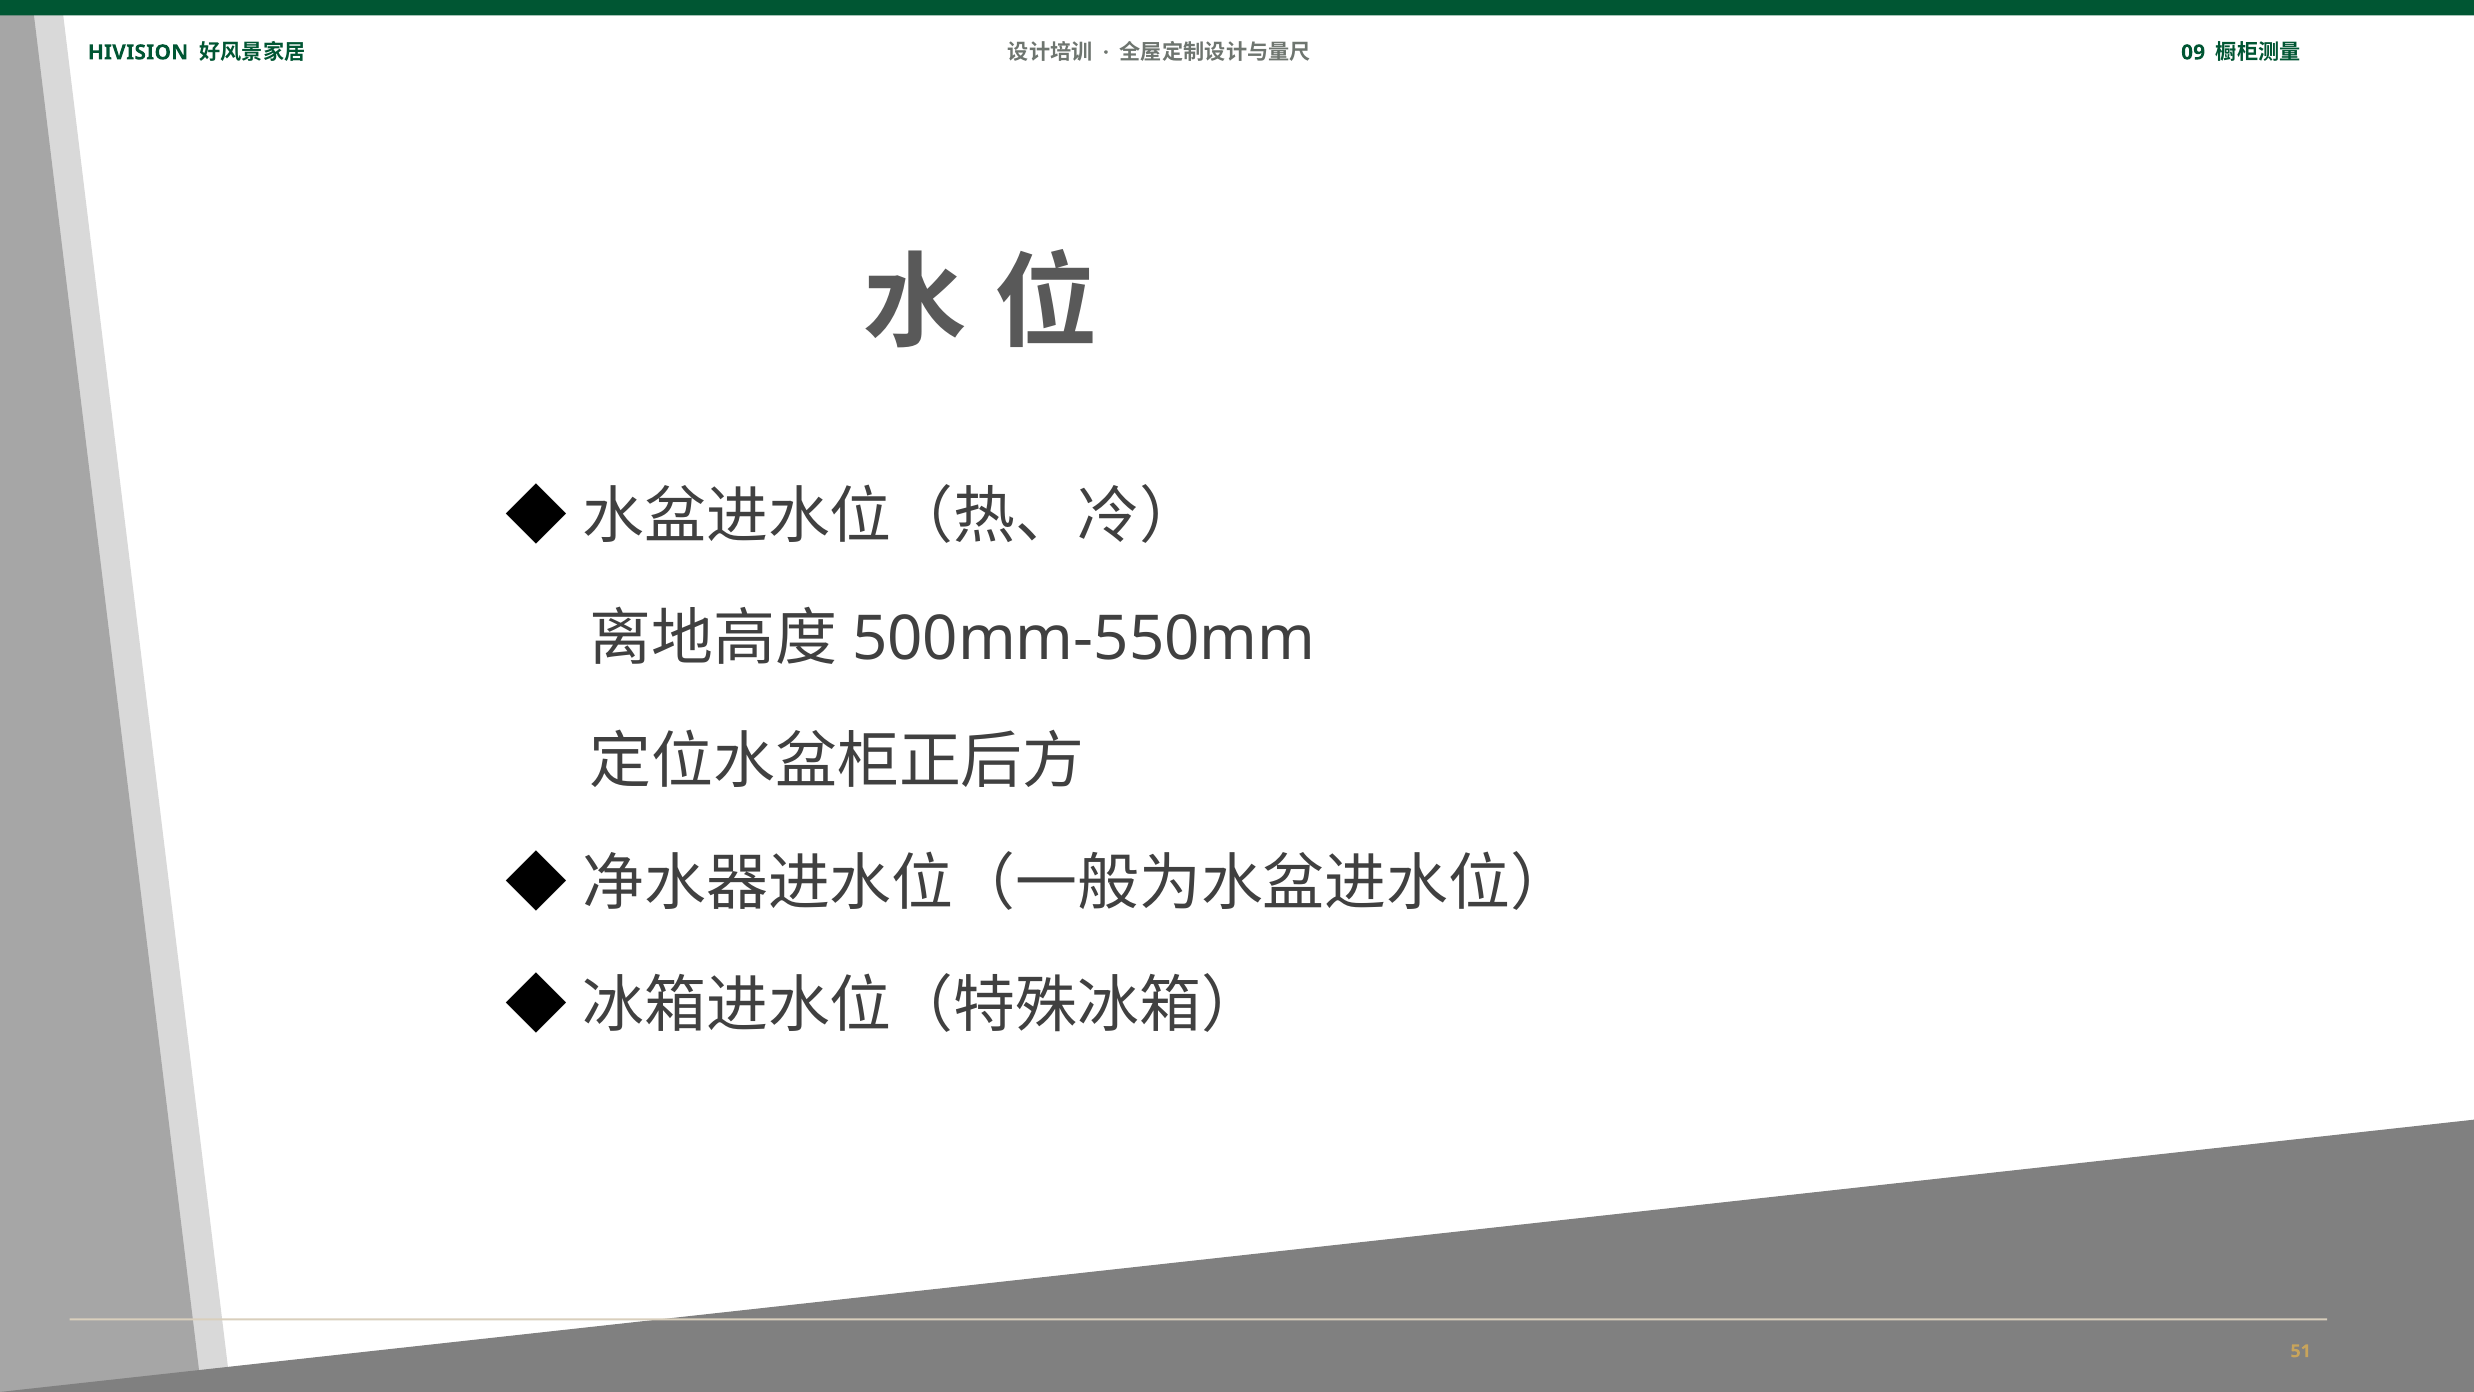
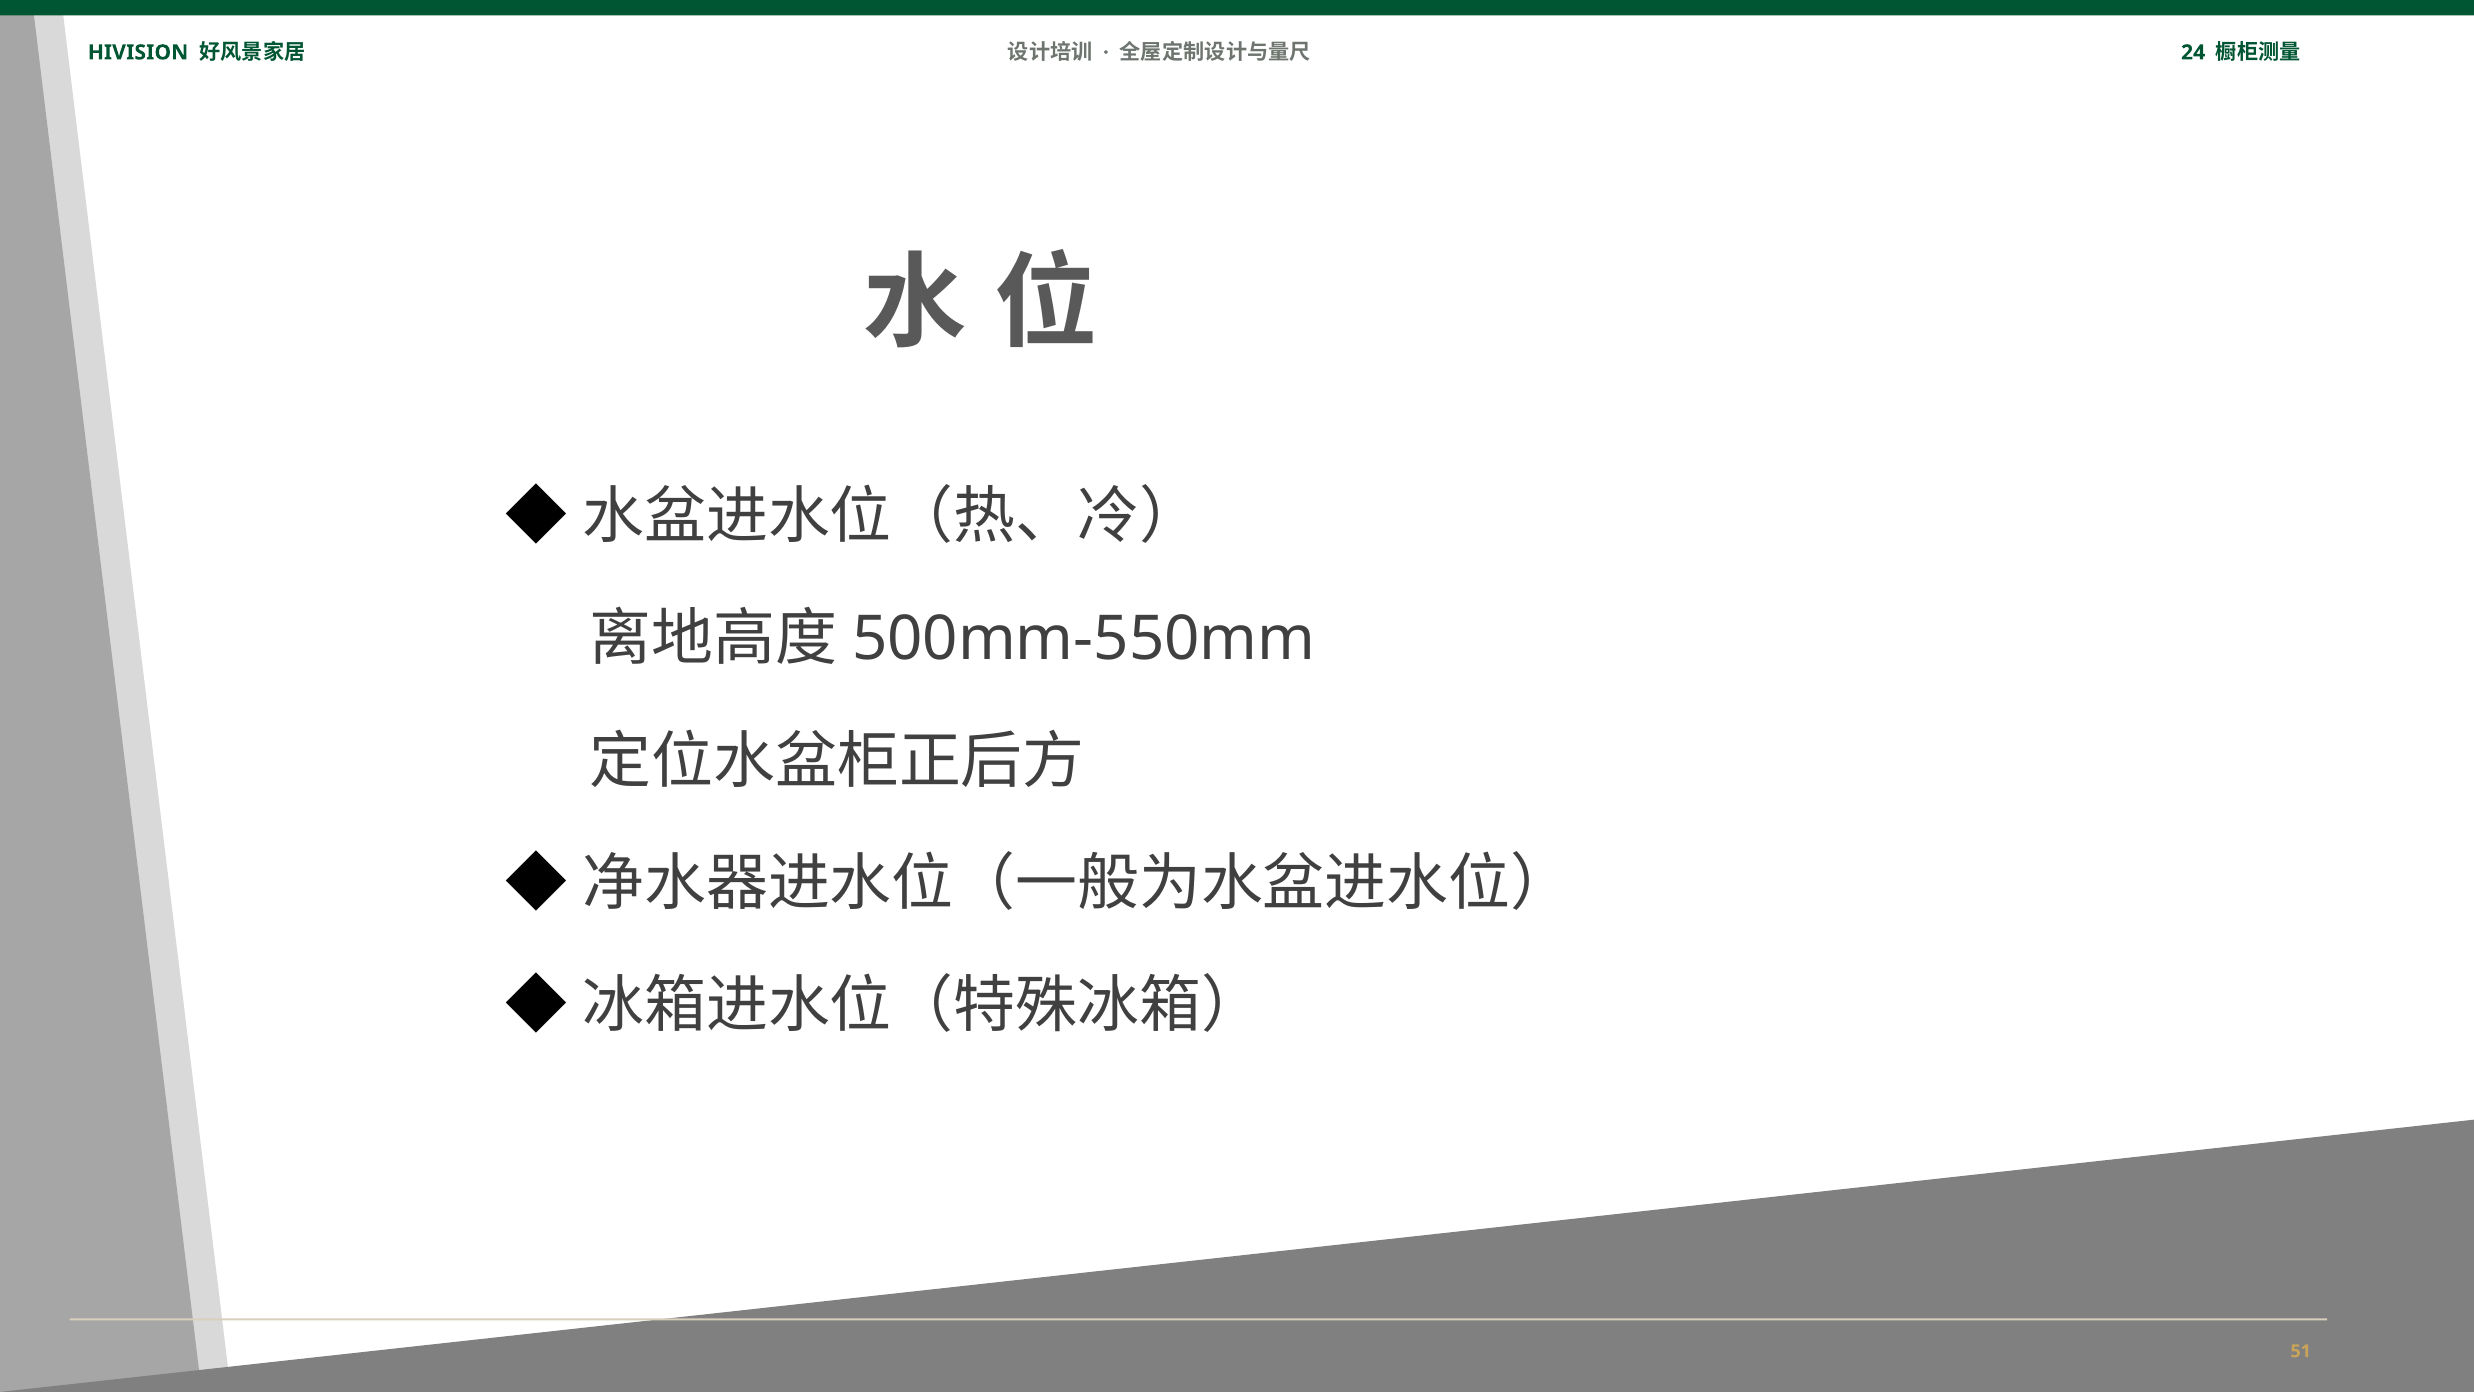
09: 09 -> 24 (2193, 52)
